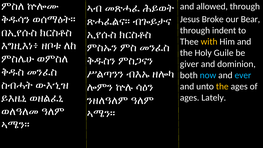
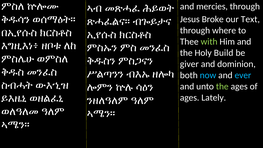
allowed: allowed -> mercies (212, 6)
Bear: Bear -> Text (250, 19)
indent: indent -> where (224, 30)
with colour: yellow -> light green (209, 42)
Guile: Guile -> Build (224, 53)
the colour: yellow -> light green (222, 86)
